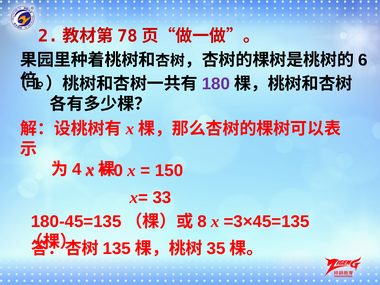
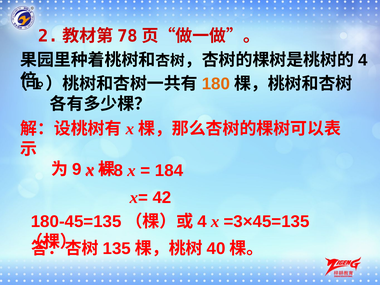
6: 6 -> 4 (363, 60)
180 colour: purple -> orange (216, 84)
4: 4 -> 9 (77, 169)
0: 0 -> 8 (118, 171)
150: 150 -> 184 (169, 171)
33: 33 -> 42 (162, 198)
8: 8 -> 4 (202, 222)
35: 35 -> 40 (216, 248)
